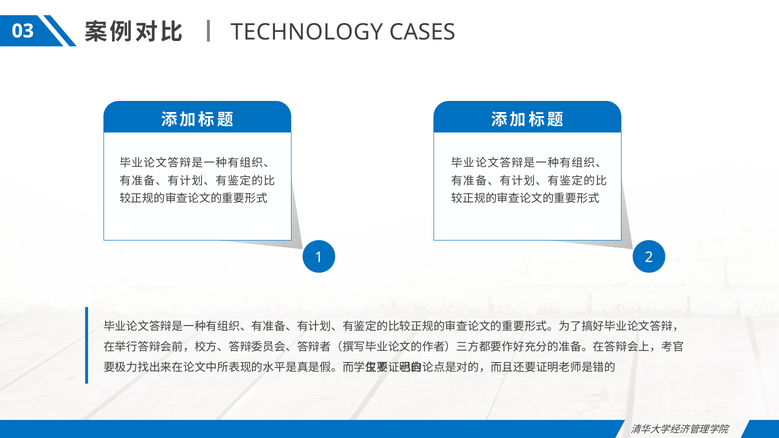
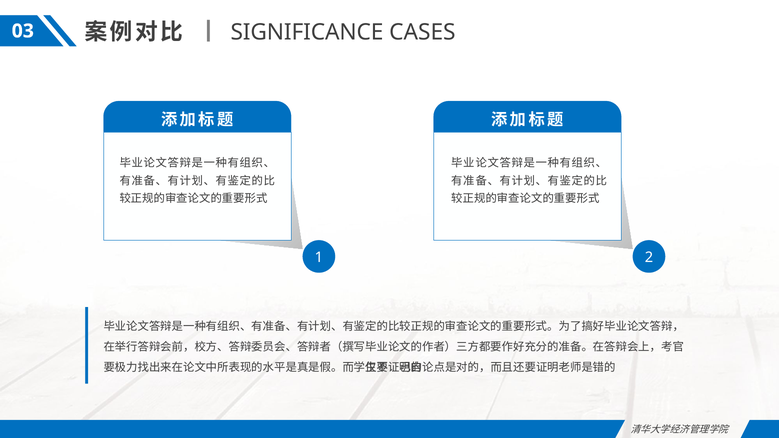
TECHNOLOGY: TECHNOLOGY -> SIGNIFICANCE (307, 32)
